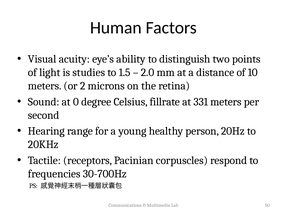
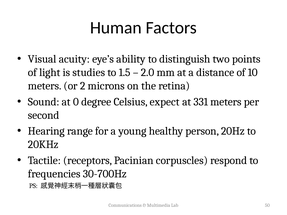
fillrate: fillrate -> expect (165, 102)
